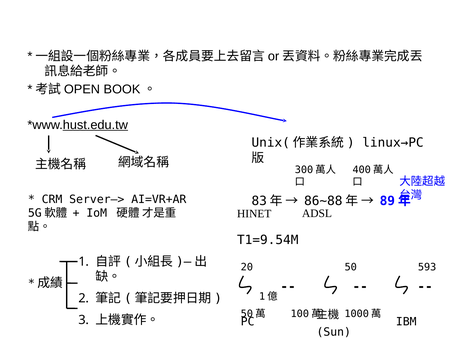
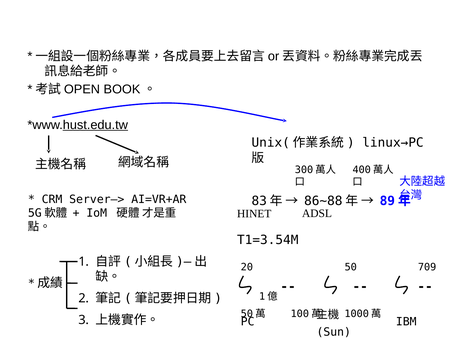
T1=9.54M: T1=9.54M -> T1=3.54M (268, 240)
593: 593 -> 709 (427, 267)
